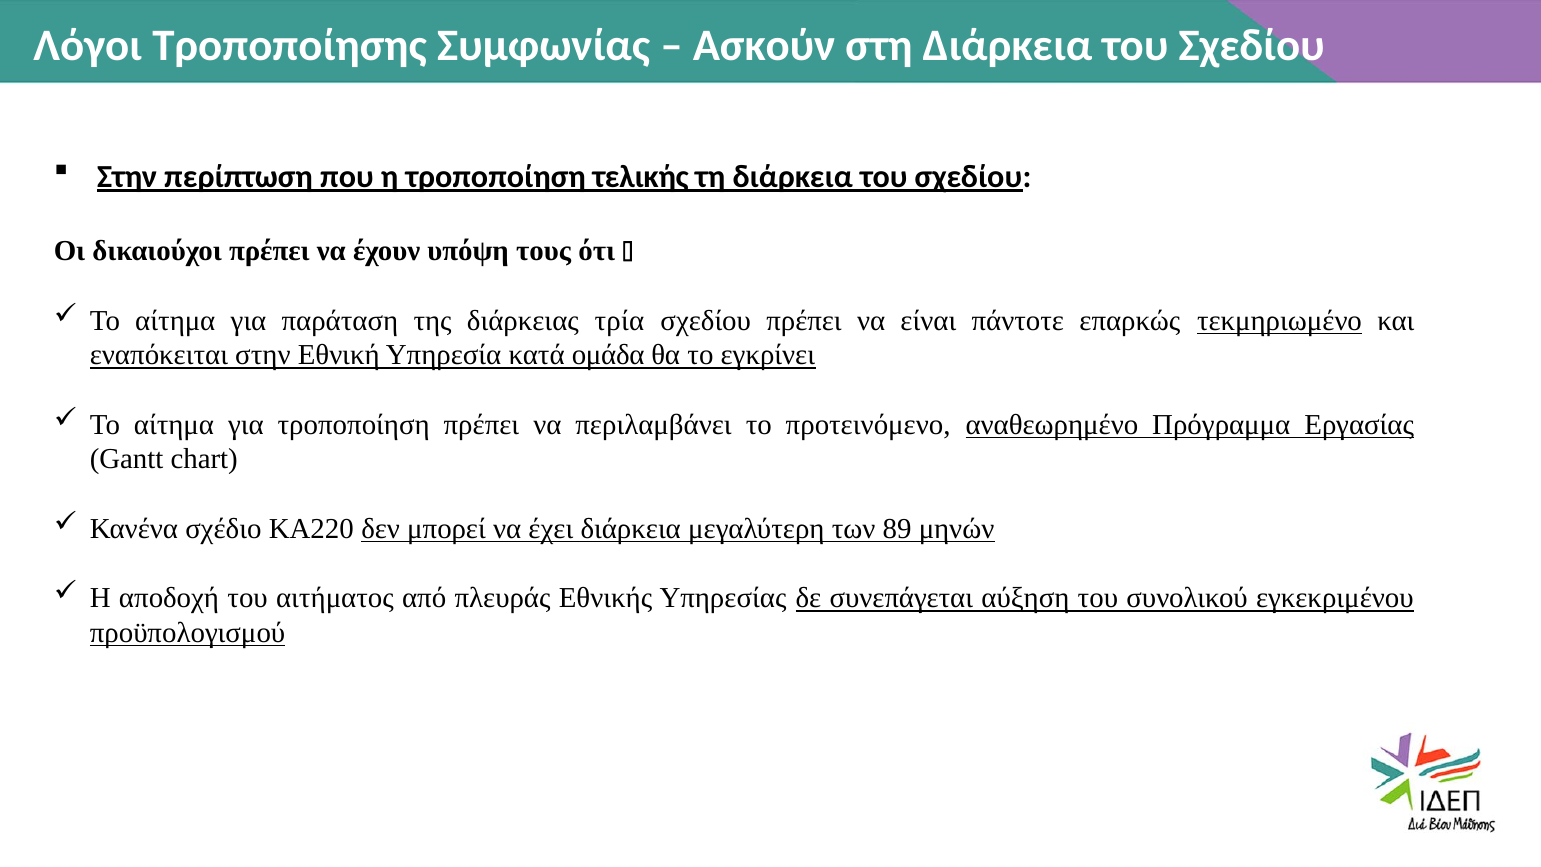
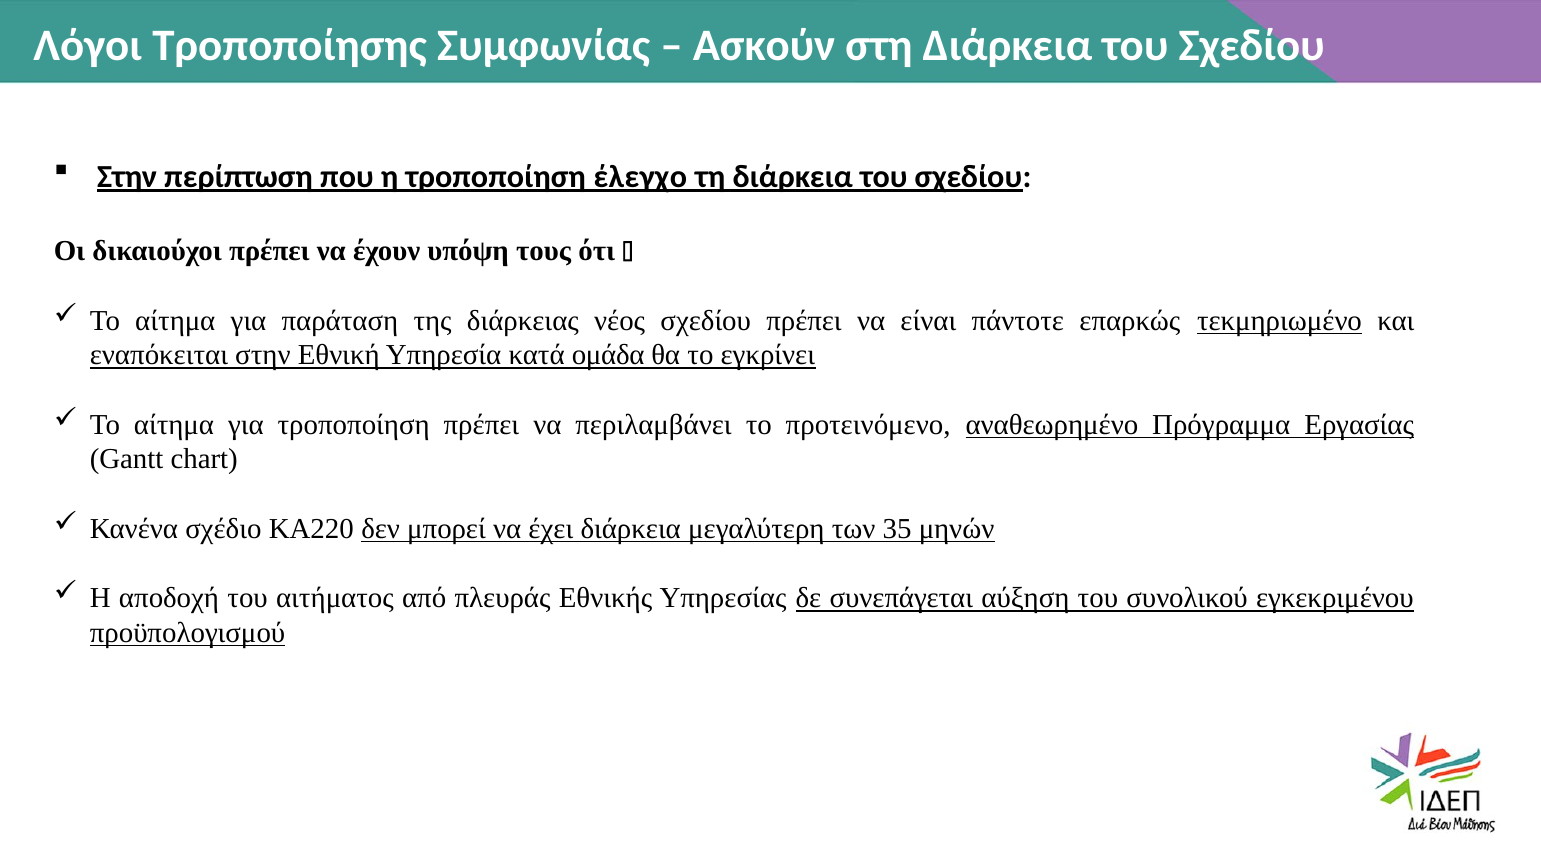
τελικής: τελικής -> έλεγχο (640, 176)
τρία: τρία -> νέος (620, 321)
89: 89 -> 35 (897, 529)
